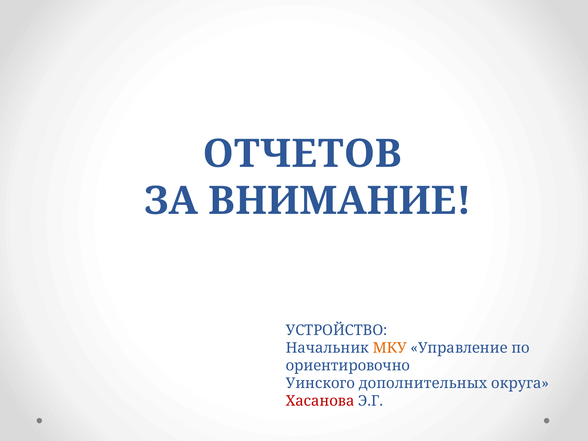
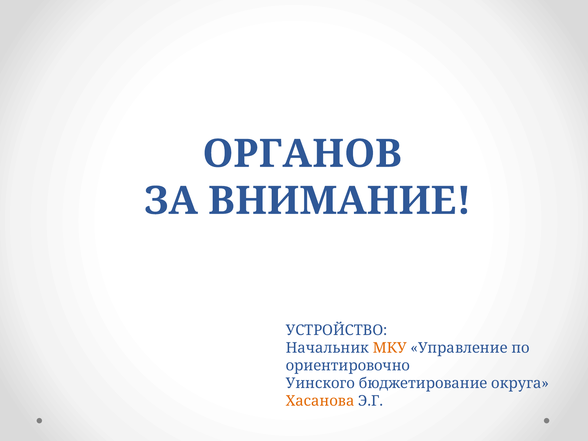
ОТЧЕТОВ: ОТЧЕТОВ -> ОРГАНОВ (303, 154)
дополнительных: дополнительных -> бюджетирование (423, 383)
Хасанова colour: red -> orange (320, 401)
